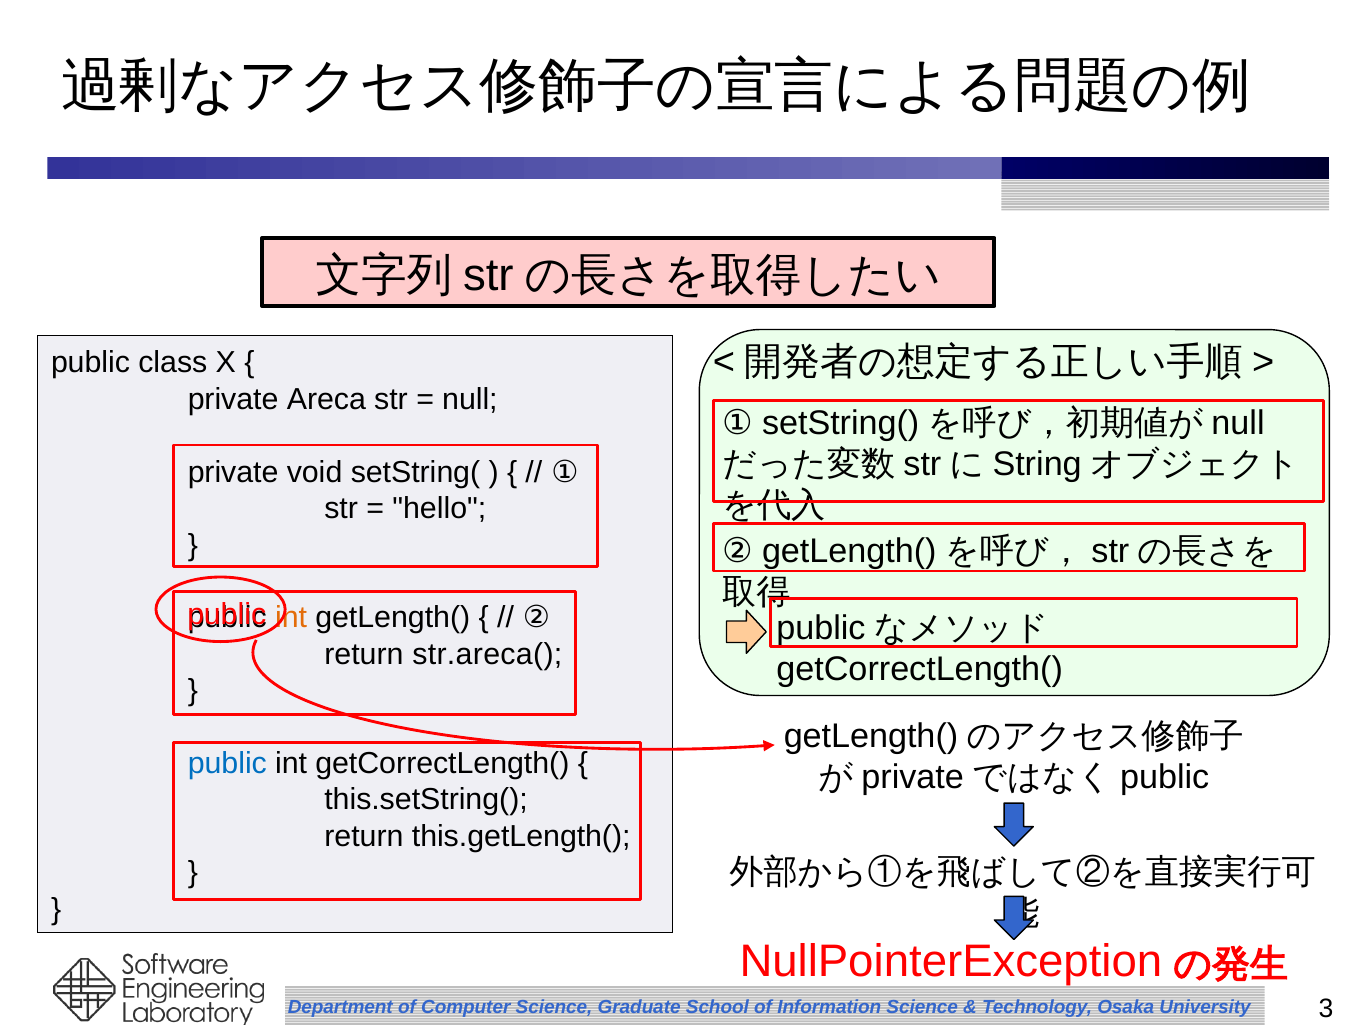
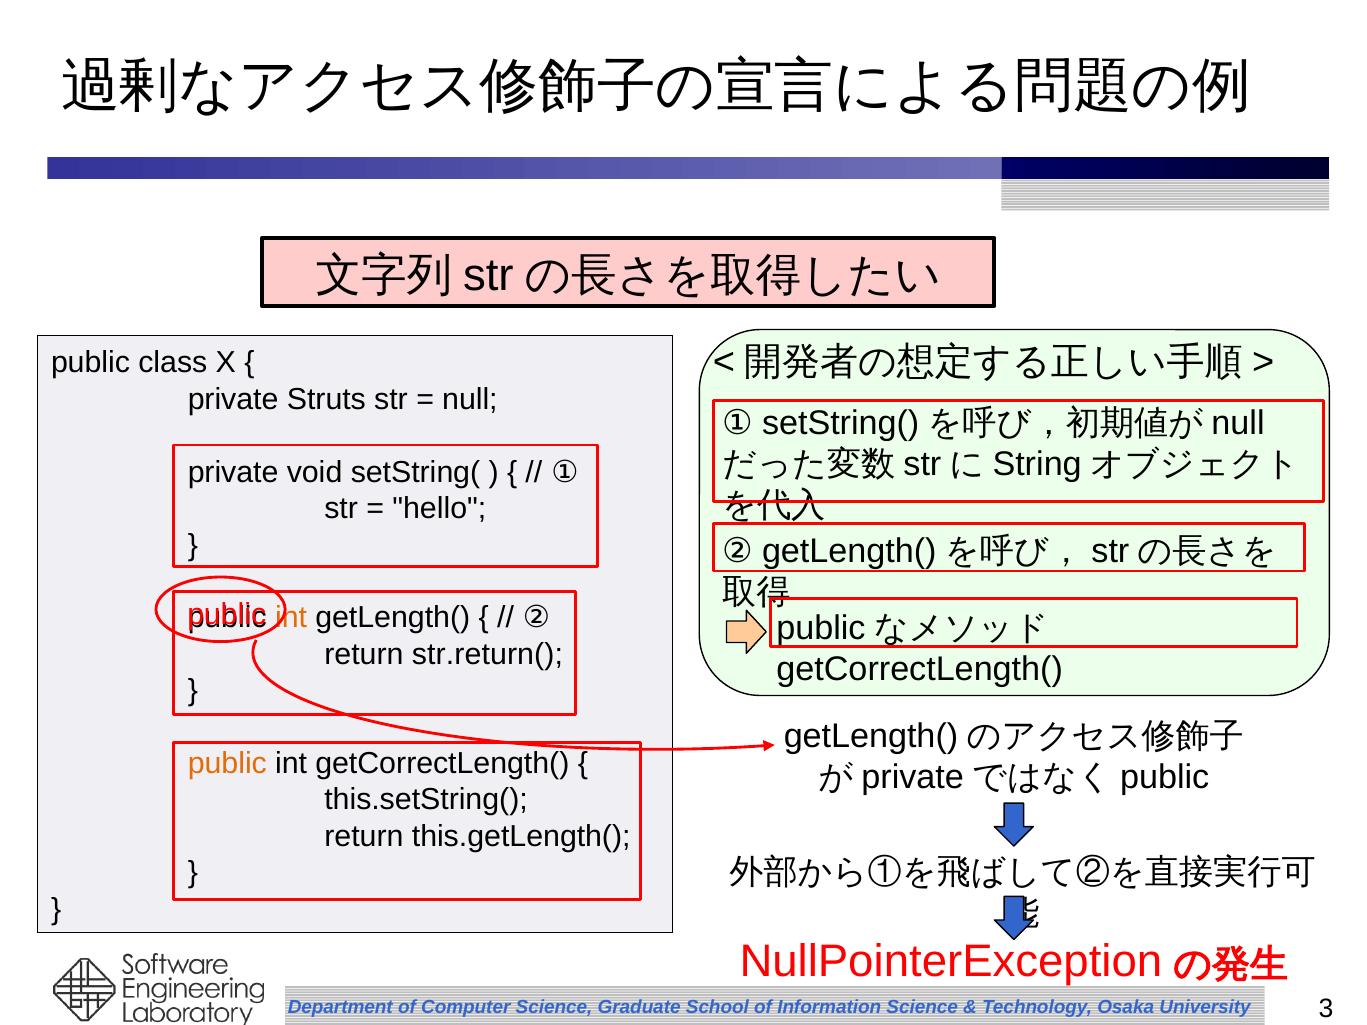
Areca: Areca -> Struts (326, 399)
str.areca(: str.areca( -> str.return( (487, 654)
public colour: blue -> orange (227, 764)
